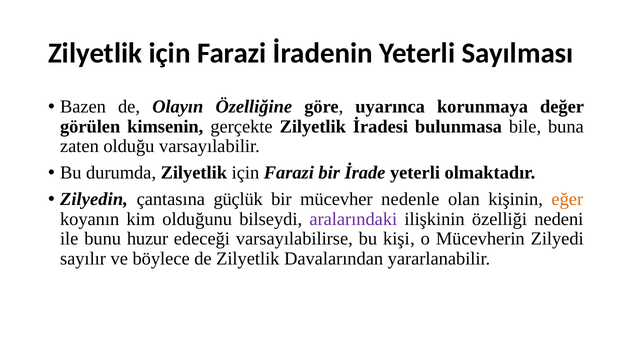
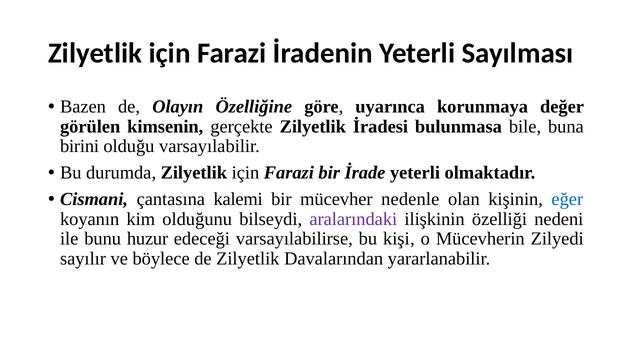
zaten: zaten -> birini (80, 147)
Zilyedin: Zilyedin -> Cismani (94, 199)
güçlük: güçlük -> kalemi (238, 199)
eğer colour: orange -> blue (567, 199)
